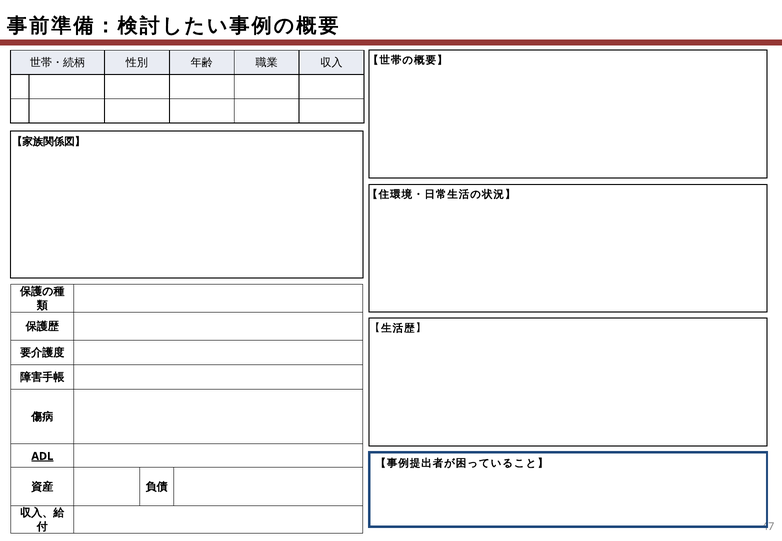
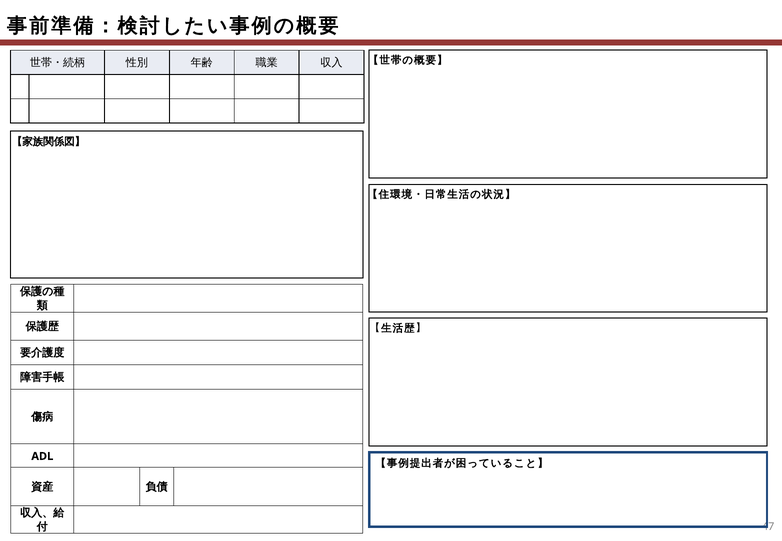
ADL underline: present -> none (42, 457)
